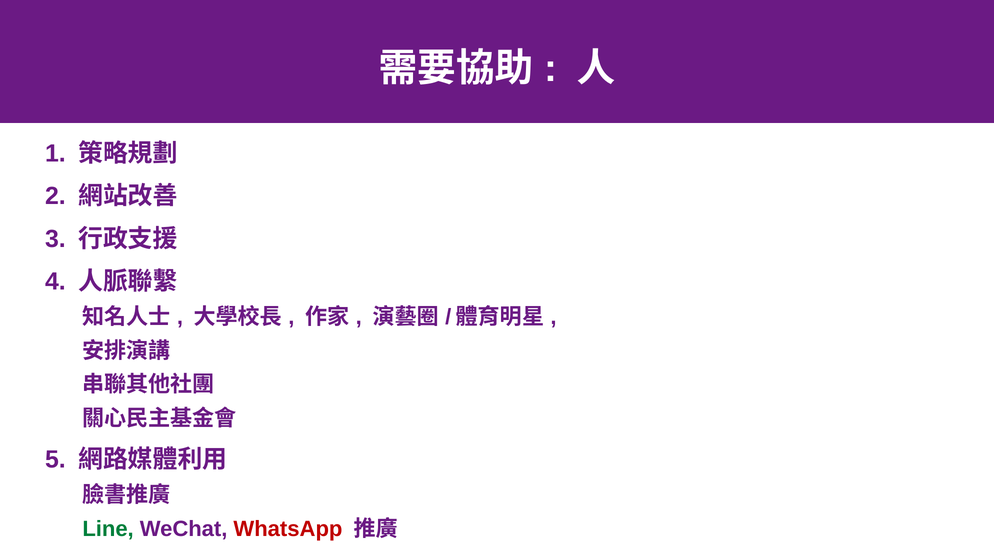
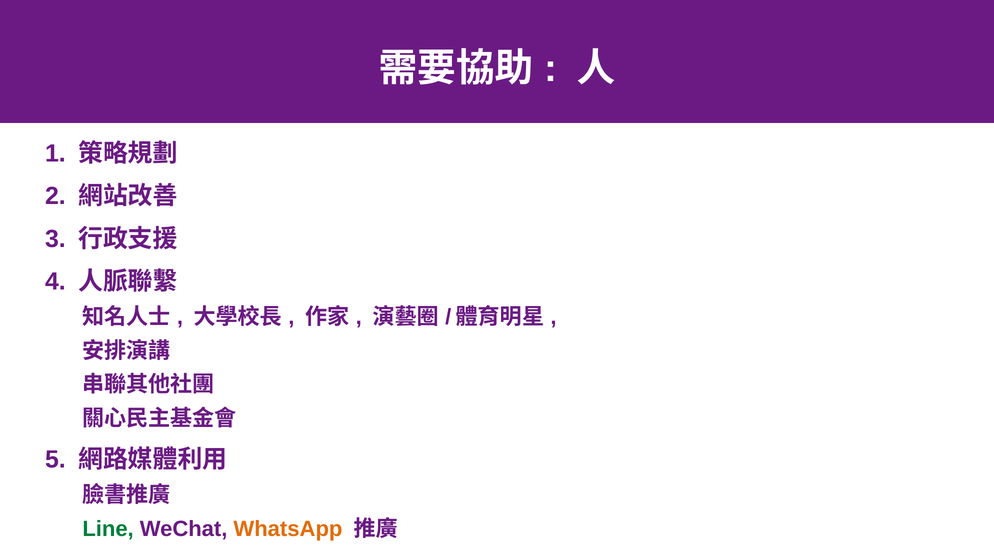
WhatsApp colour: red -> orange (288, 529)
